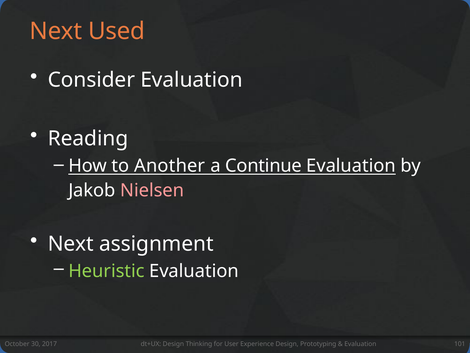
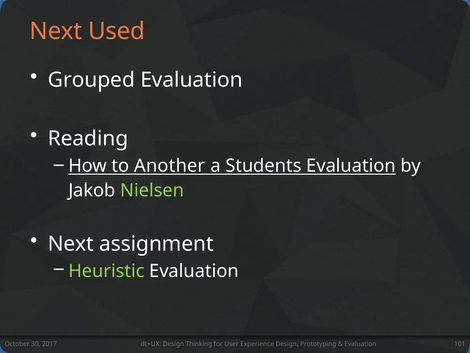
Consider: Consider -> Grouped (91, 80)
Continue: Continue -> Students (263, 165)
Nielsen colour: pink -> light green (152, 190)
